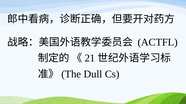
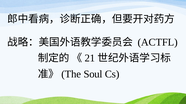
Dull: Dull -> Soul (93, 74)
